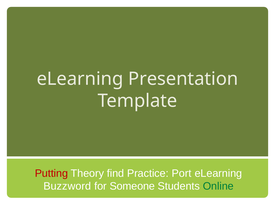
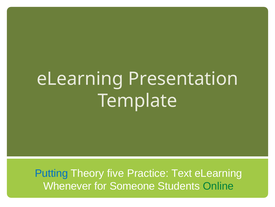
Putting colour: red -> blue (51, 173)
find: find -> five (115, 173)
Port: Port -> Text (182, 173)
Buzzword: Buzzword -> Whenever (67, 186)
